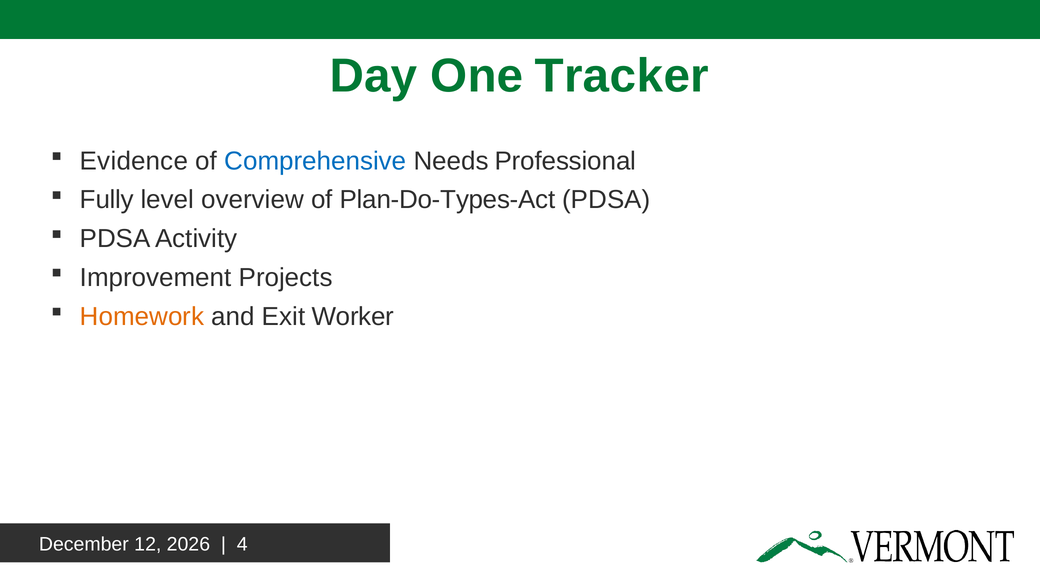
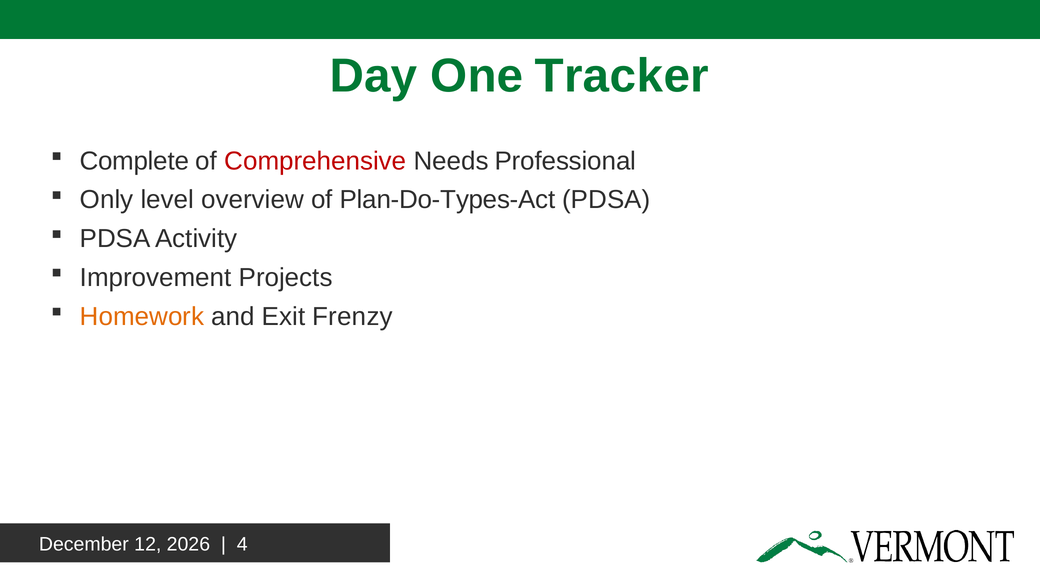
Evidence: Evidence -> Complete (134, 161)
Comprehensive colour: blue -> red (315, 161)
Fully: Fully -> Only (107, 200)
Worker: Worker -> Frenzy (353, 317)
